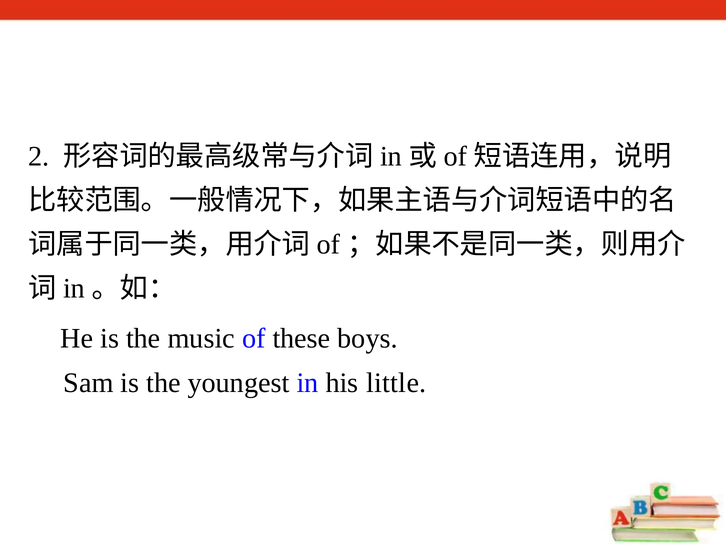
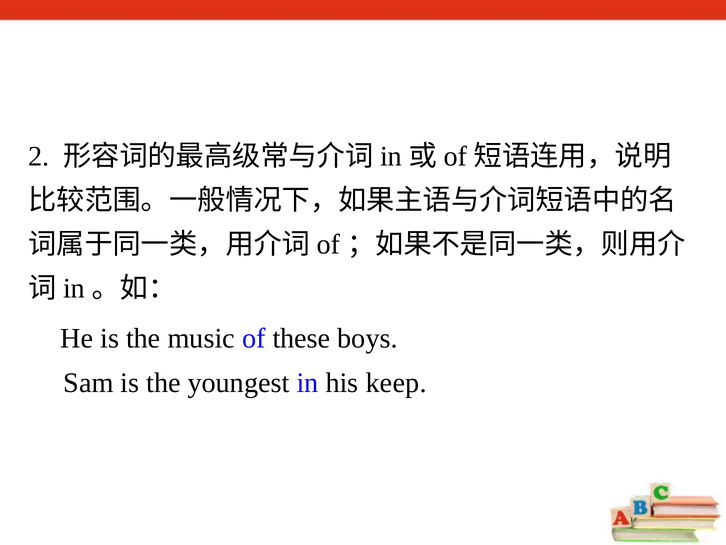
little: little -> keep (396, 383)
